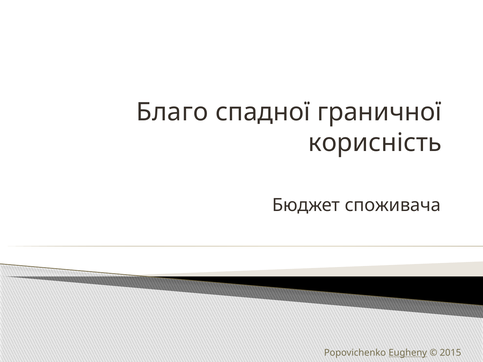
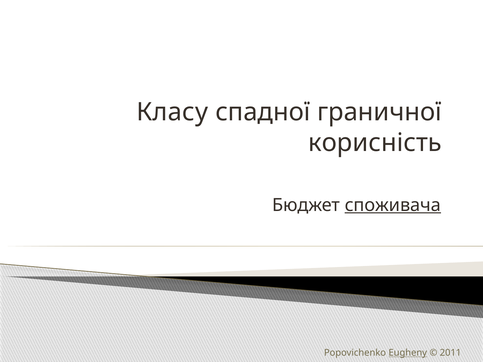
Благо: Благо -> Класу (172, 112)
споживача underline: none -> present (393, 205)
2015: 2015 -> 2011 (451, 353)
